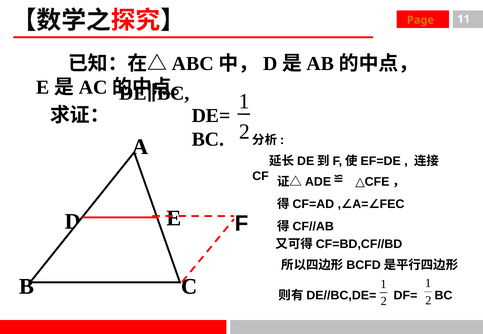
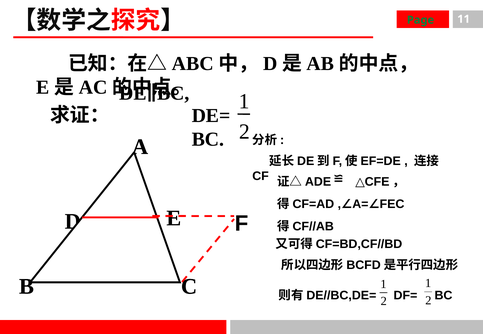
Page colour: orange -> green (420, 20)
